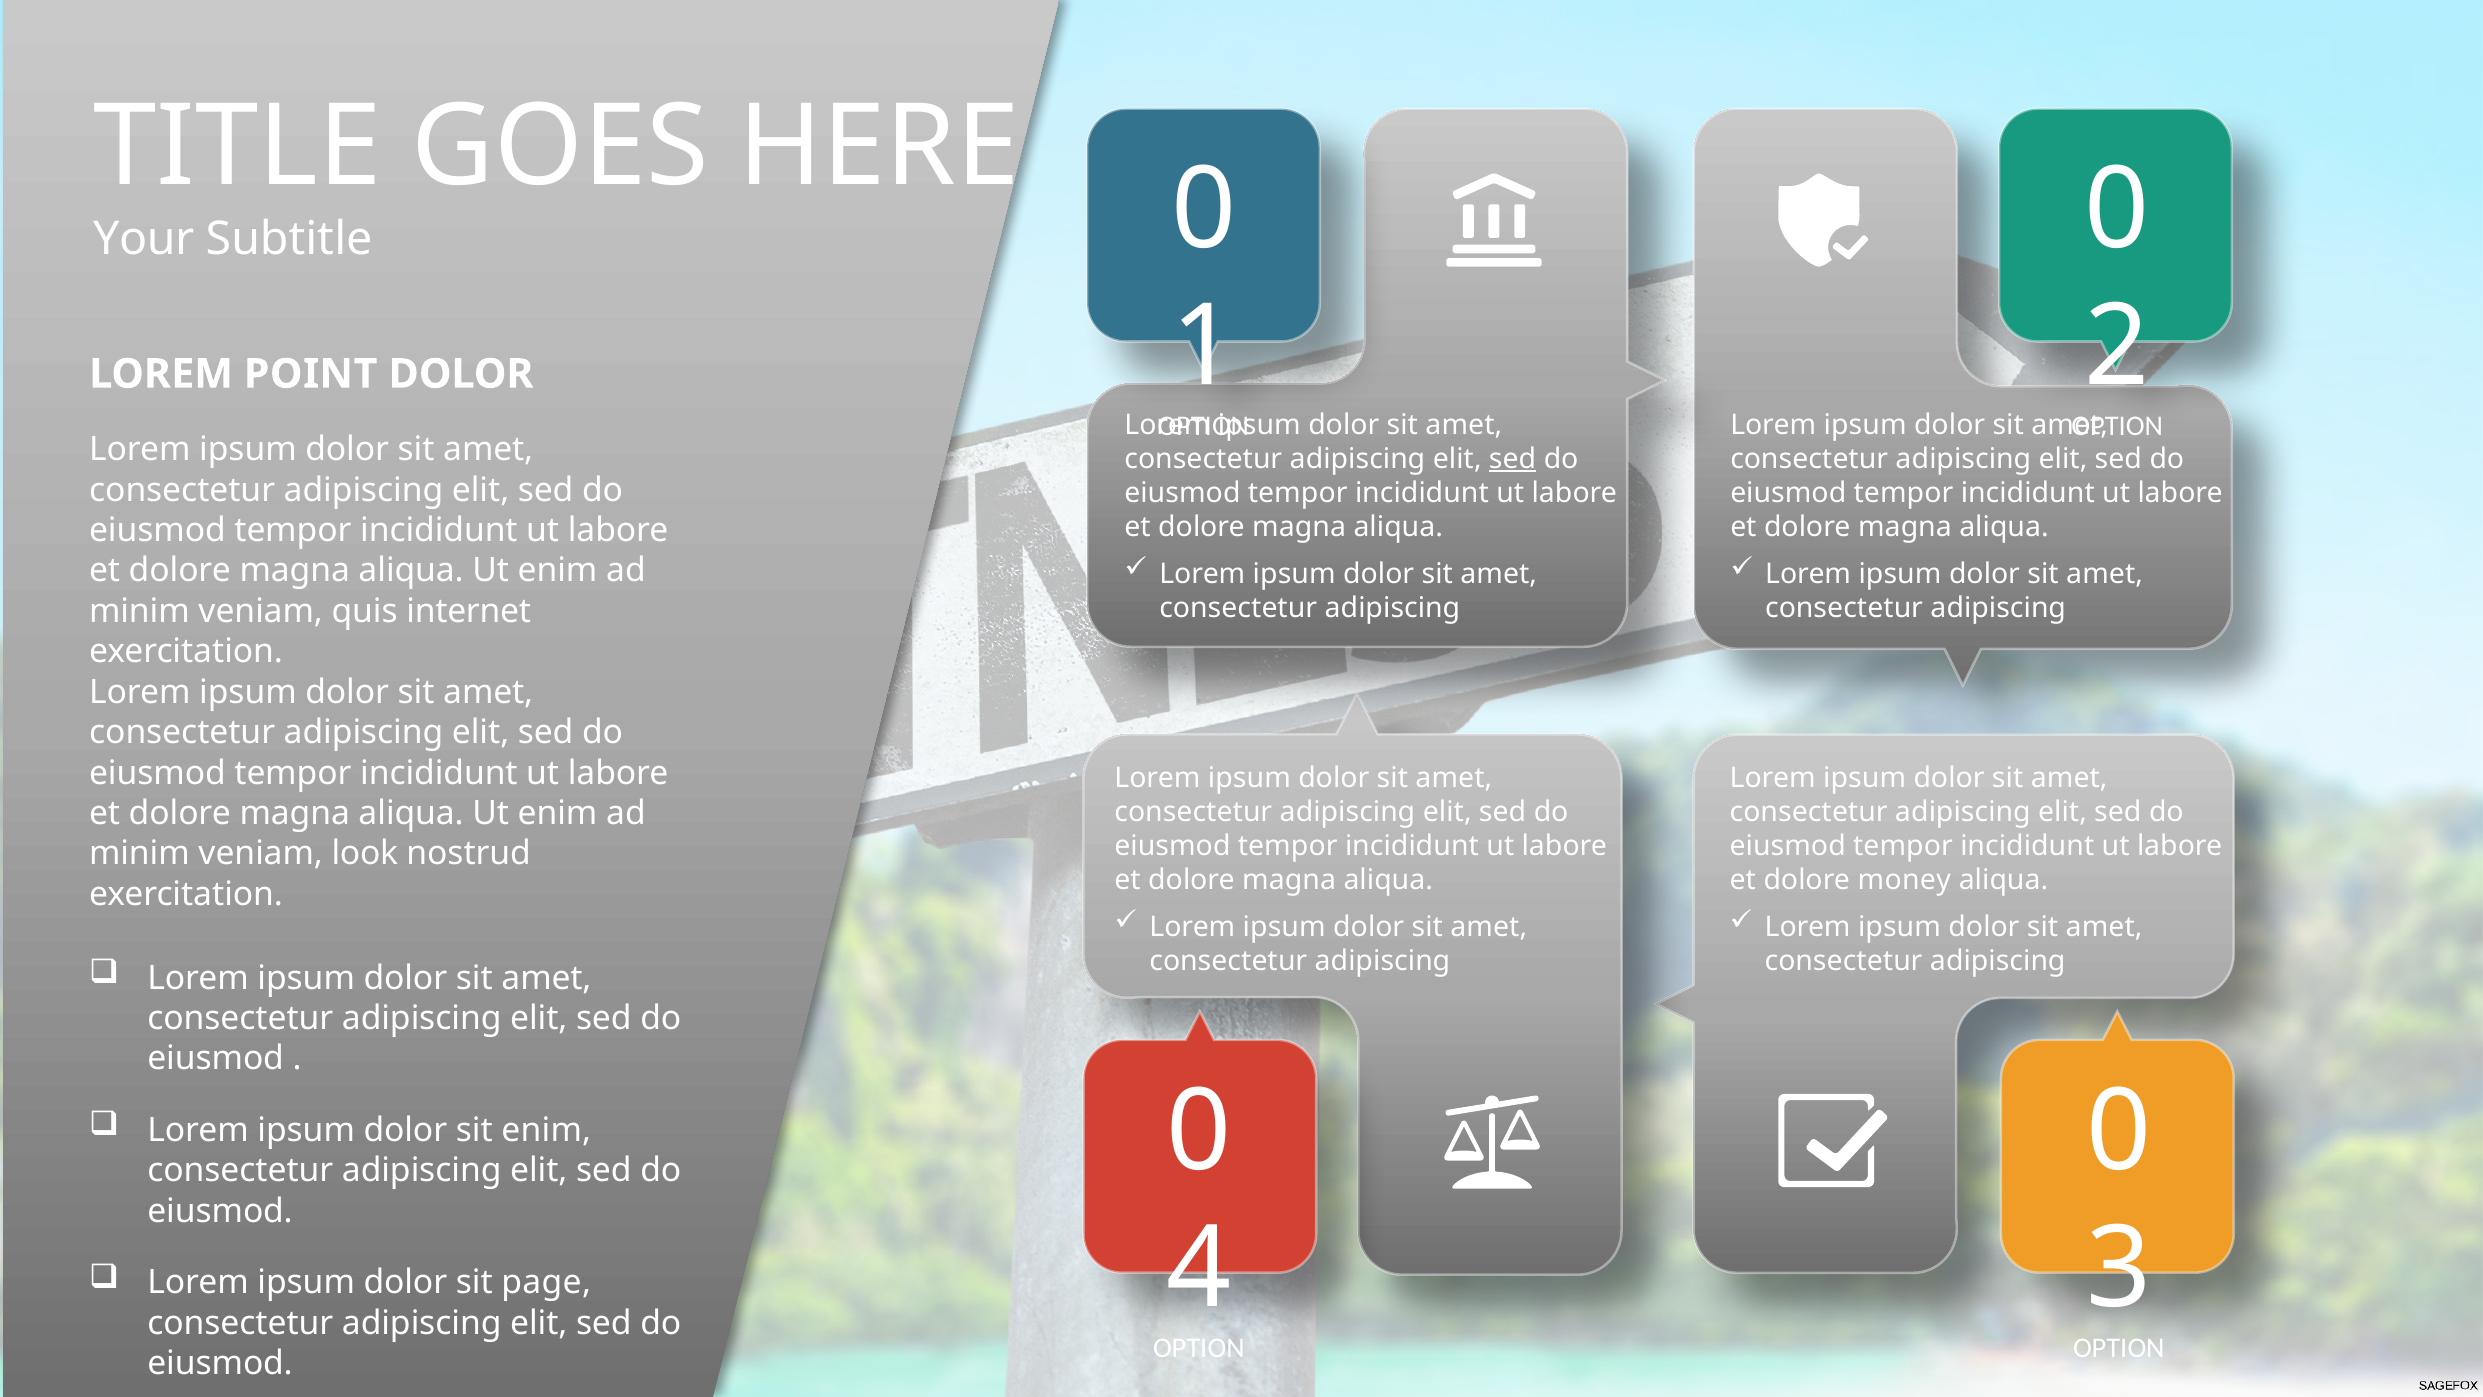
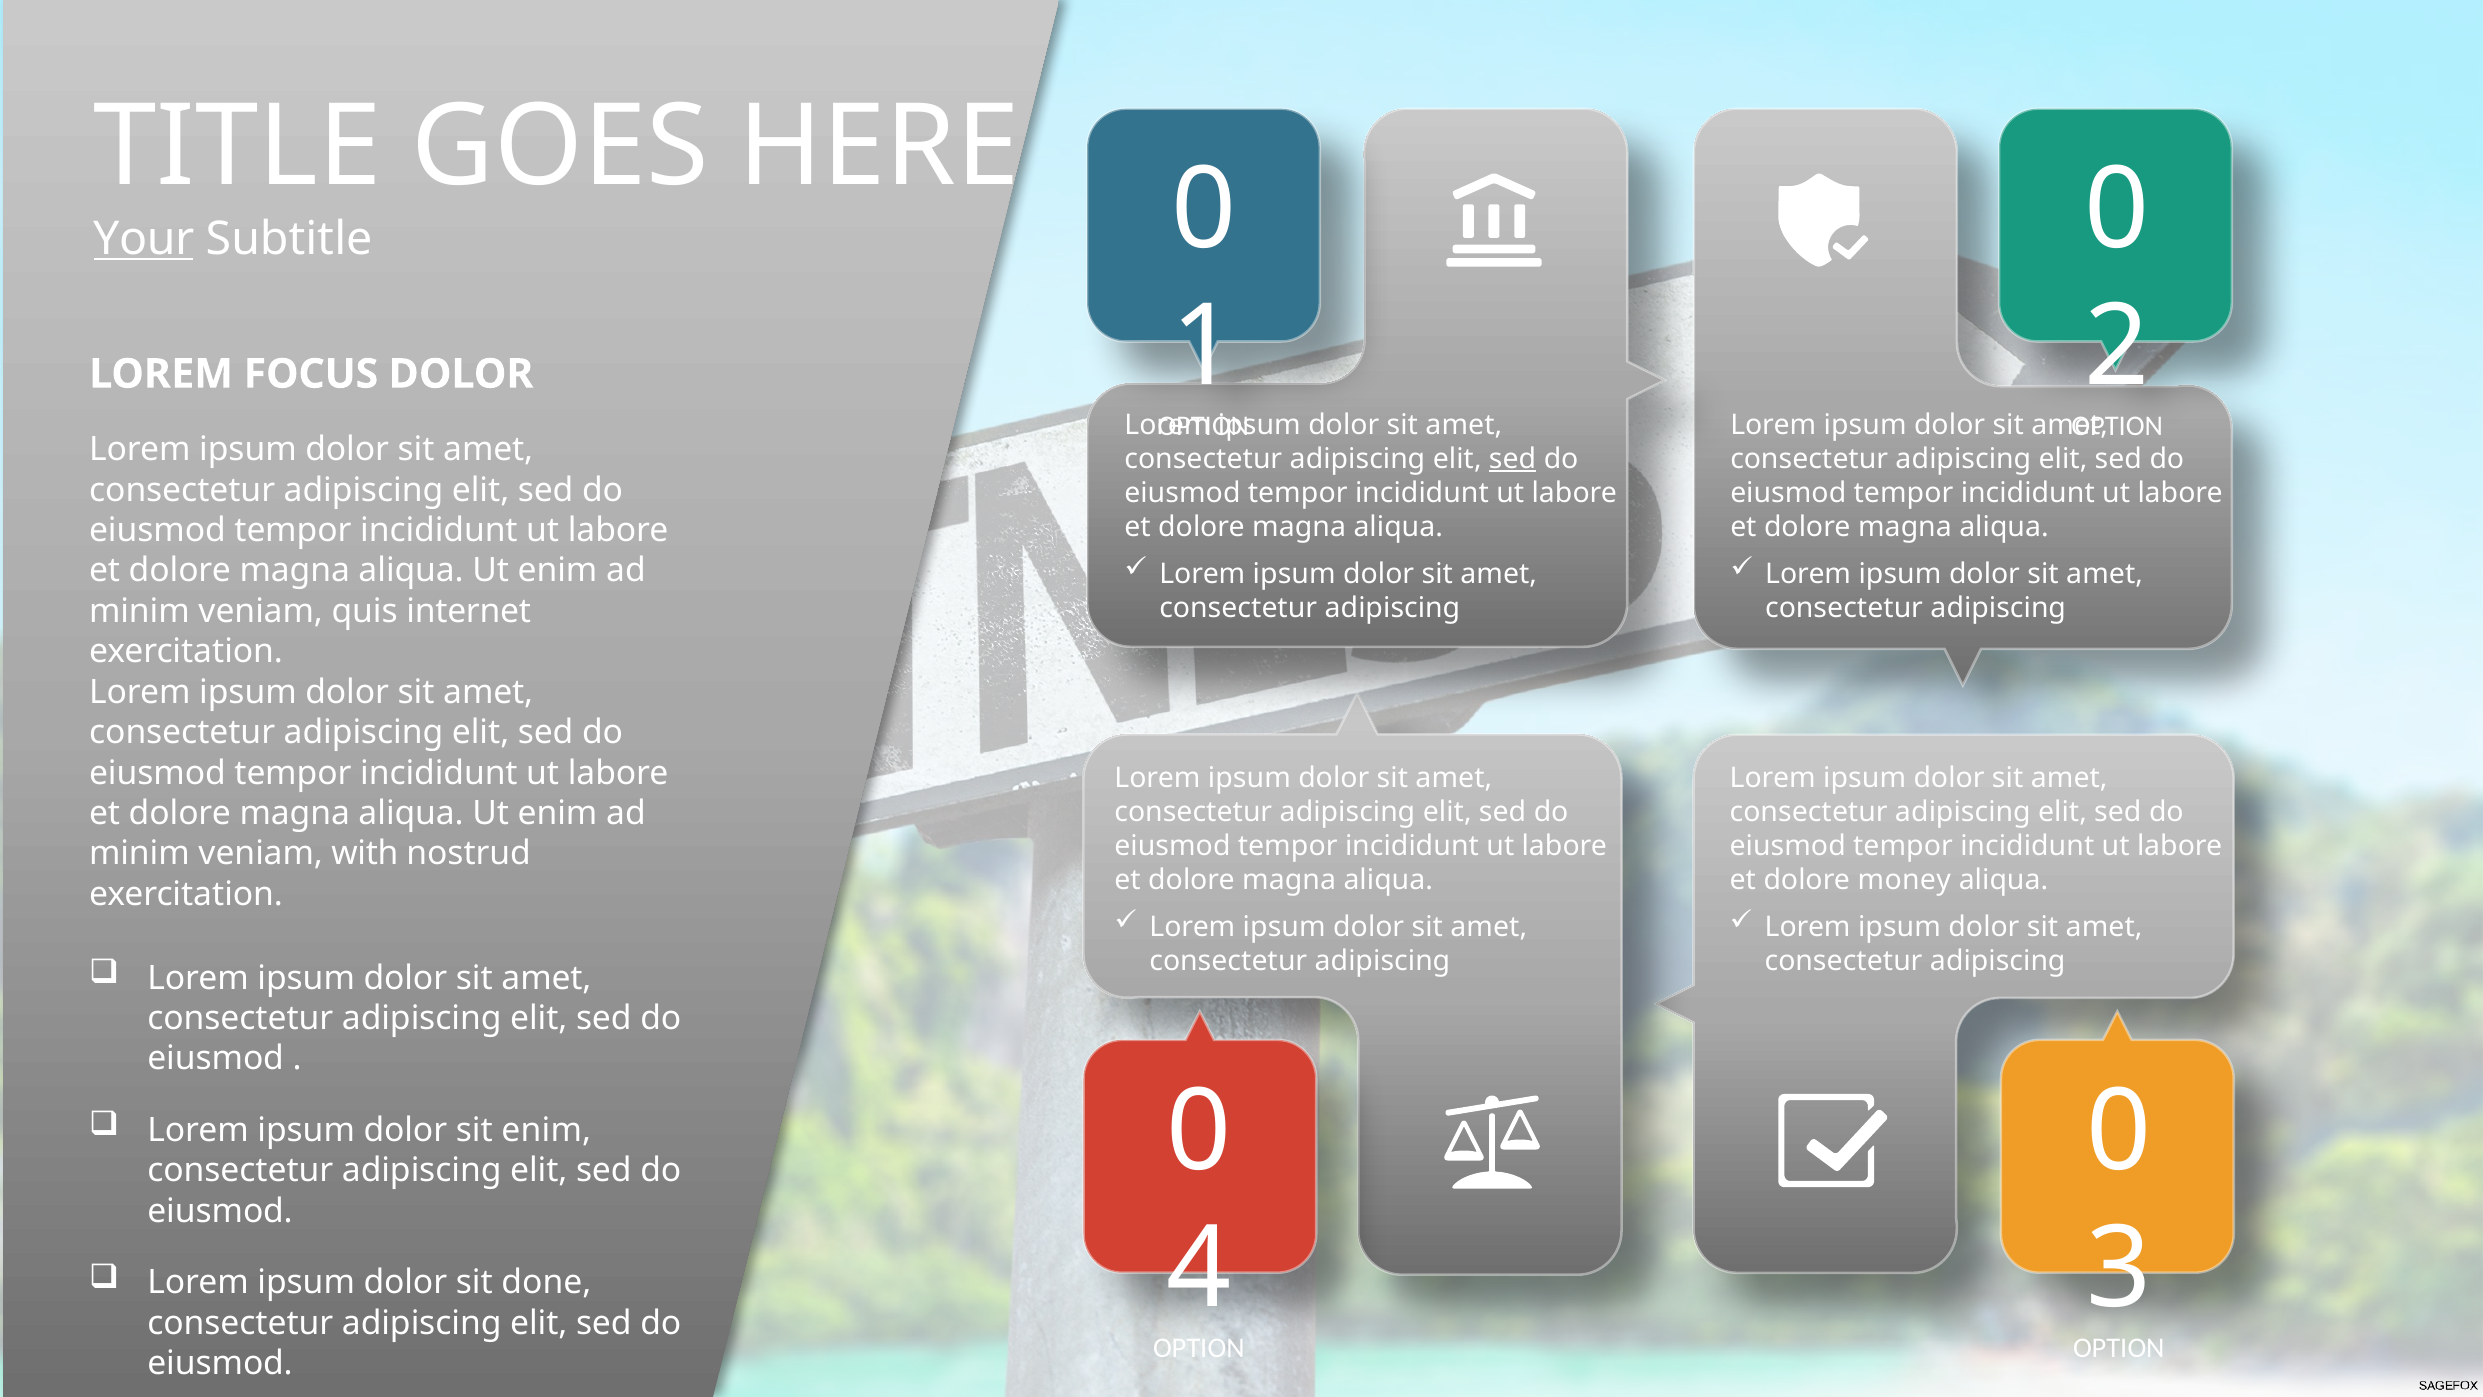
Your underline: none -> present (144, 239)
POINT: POINT -> FOCUS (311, 374)
look: look -> with (365, 854)
page: page -> done (546, 1282)
